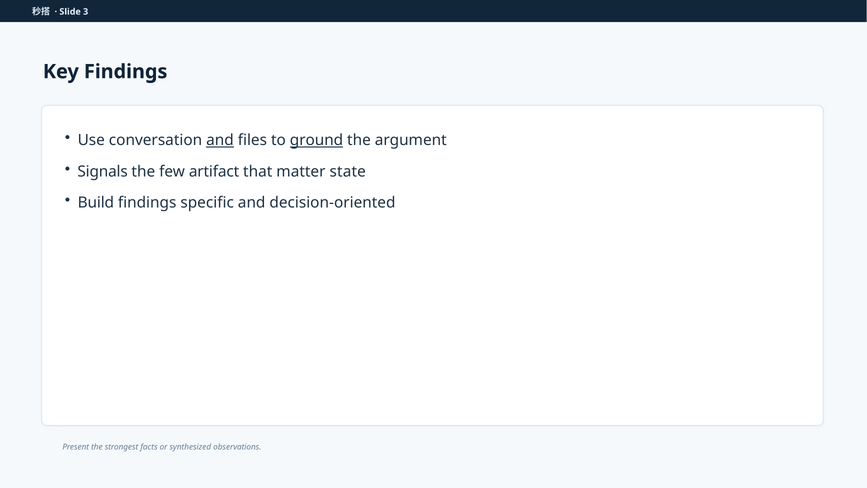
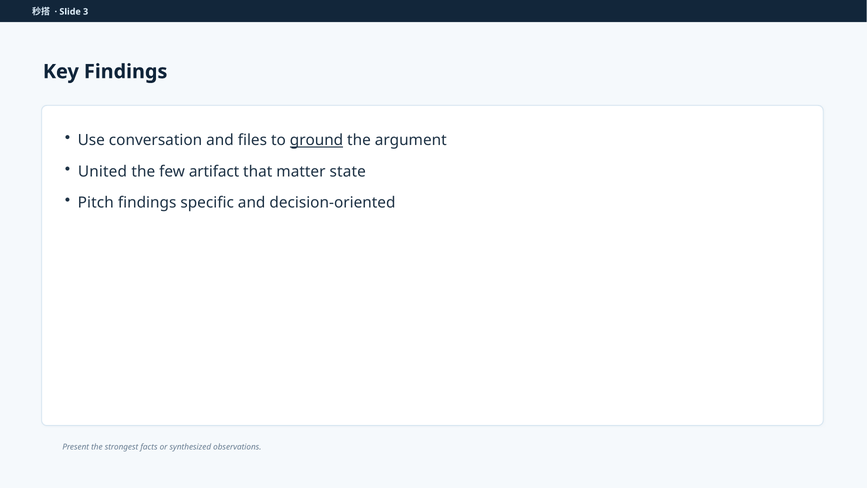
and underline: present -> none (220, 140)
Signals: Signals -> United (102, 171)
Build: Build -> Pitch (96, 202)
